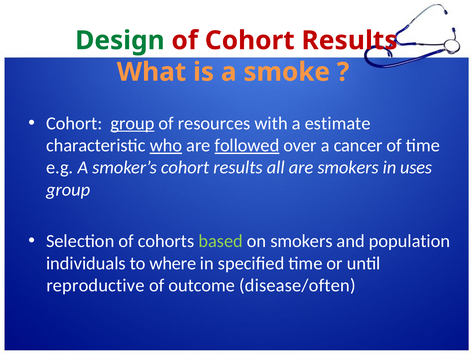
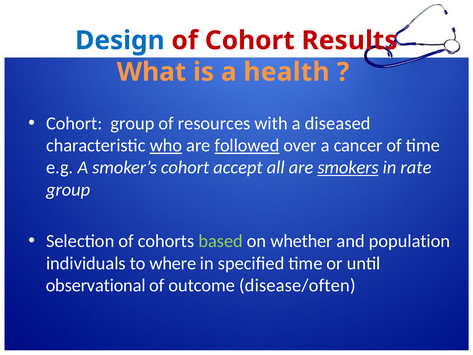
Design colour: green -> blue (120, 40)
smoke: smoke -> health (287, 72)
group underline: present -> none (133, 123)
estimate: estimate -> diseased (338, 123)
smoker’s cohort results: results -> accept (238, 167)
smokers underline: none -> present (348, 167)
uses: uses -> rate (416, 167)
on smokers: smokers -> whether (302, 241)
reproductive: reproductive -> observational (96, 285)
